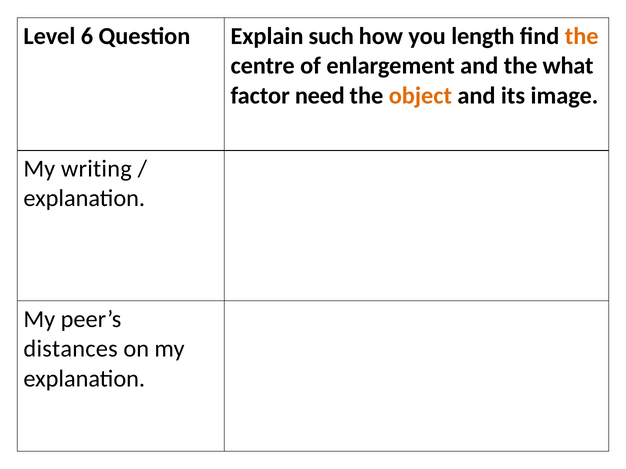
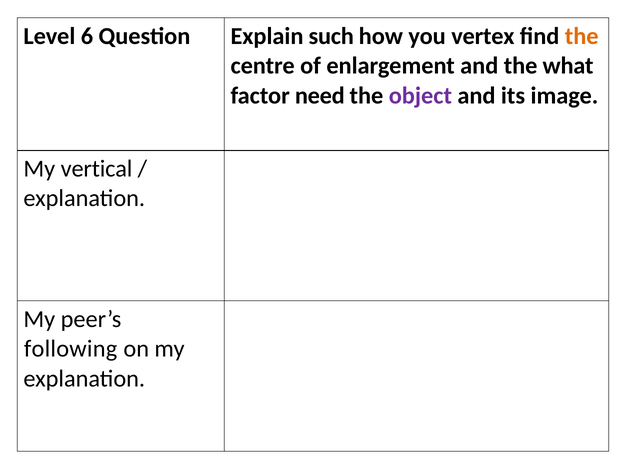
length: length -> vertex (483, 36)
object colour: orange -> purple (420, 96)
writing: writing -> vertical (97, 169)
distances: distances -> following (71, 349)
